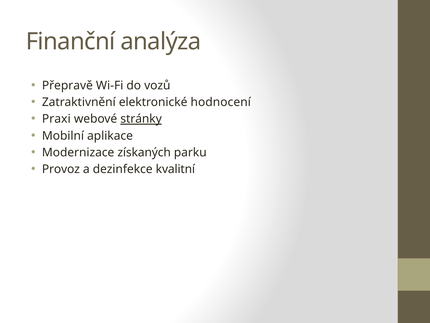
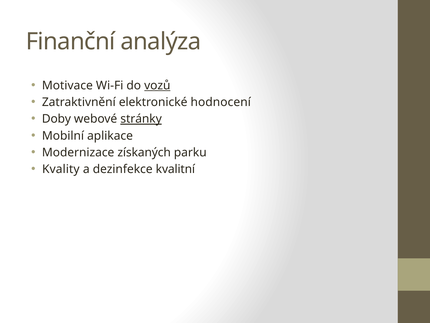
Přepravě: Přepravě -> Motivace (67, 85)
vozů underline: none -> present (157, 85)
Praxi: Praxi -> Doby (56, 119)
Provoz: Provoz -> Kvality (61, 169)
